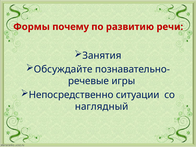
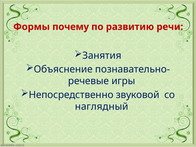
Обсуждайте: Обсуждайте -> Объяснение (63, 69)
ситуации: ситуации -> звуковой (138, 95)
